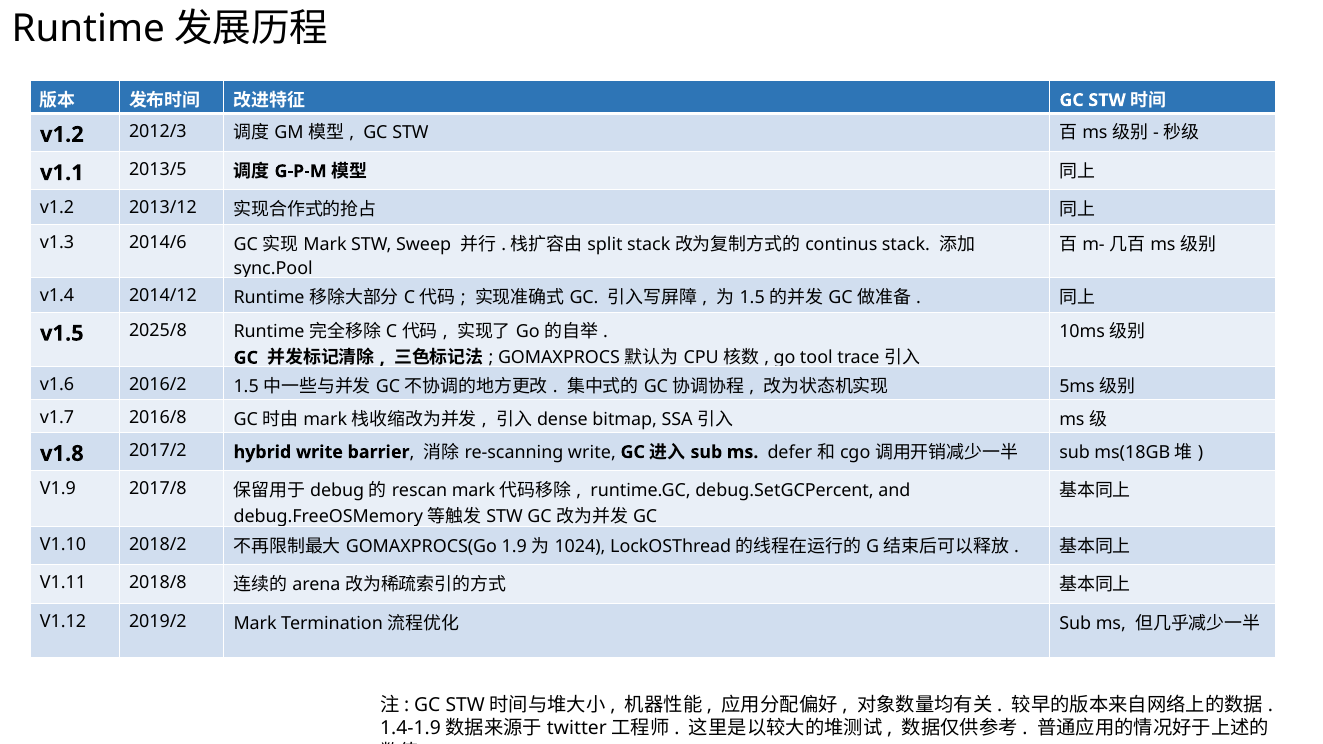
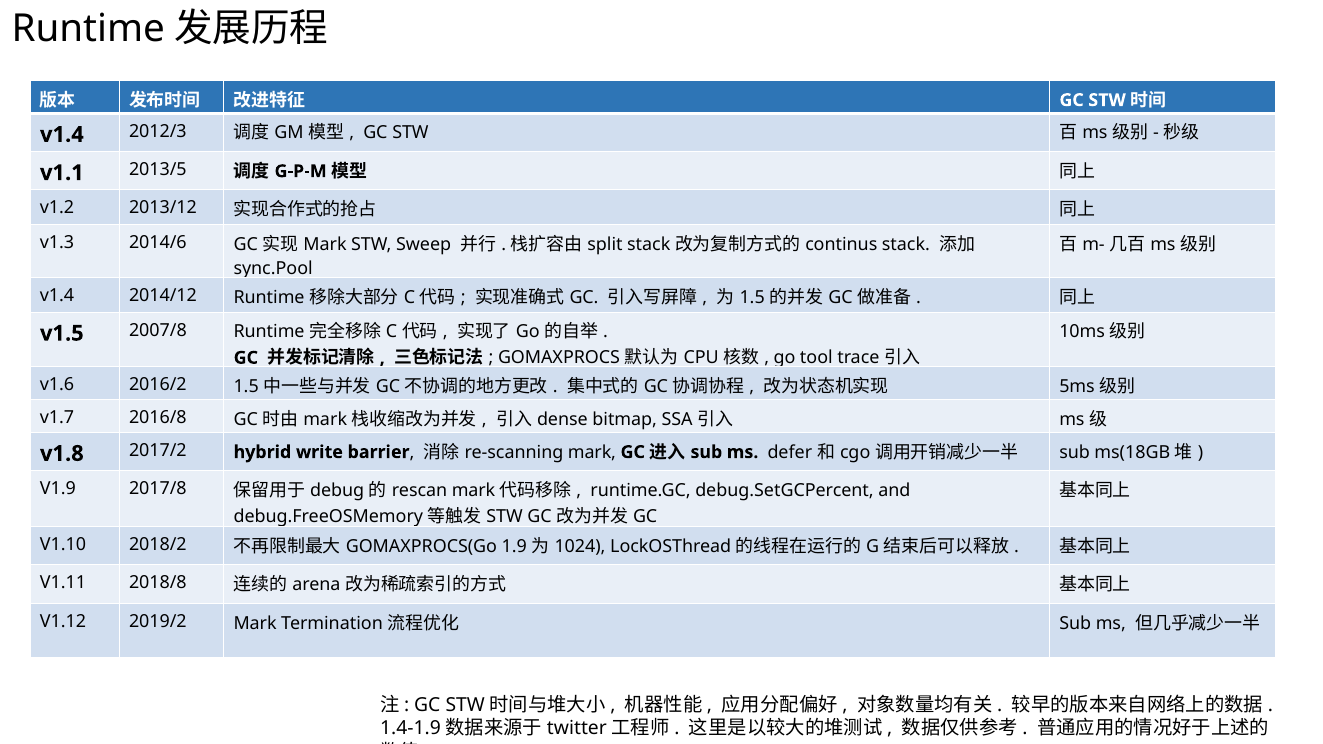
v1.2: v1.2 -> v1.4 (62, 135)
2025/8: 2025/8 -> 2007/8 (158, 330)
write: write -> mark (592, 452)
